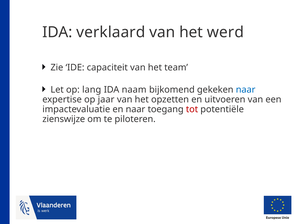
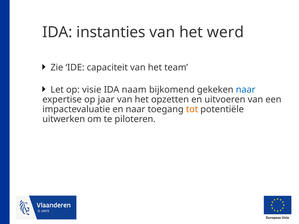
verklaard: verklaard -> instanties (111, 32)
lang: lang -> visie (92, 90)
tot colour: red -> orange (192, 109)
zienswijze: zienswijze -> uitwerken (64, 119)
